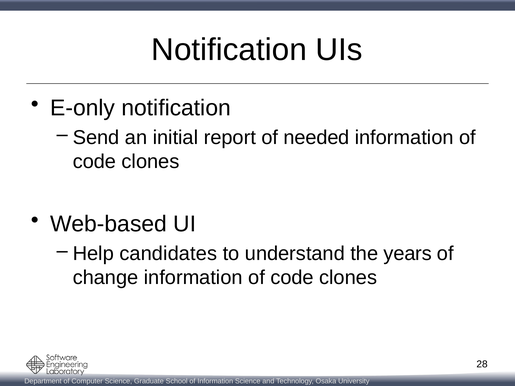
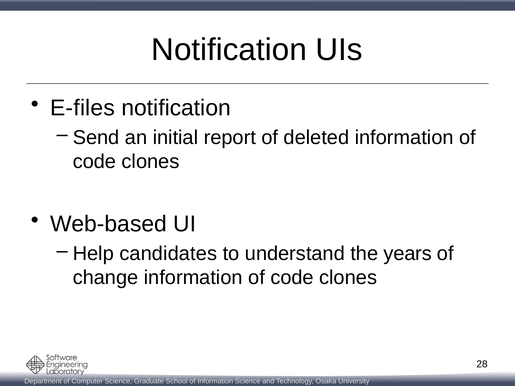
E-only: E-only -> E-files (83, 108)
needed: needed -> deleted (316, 138)
